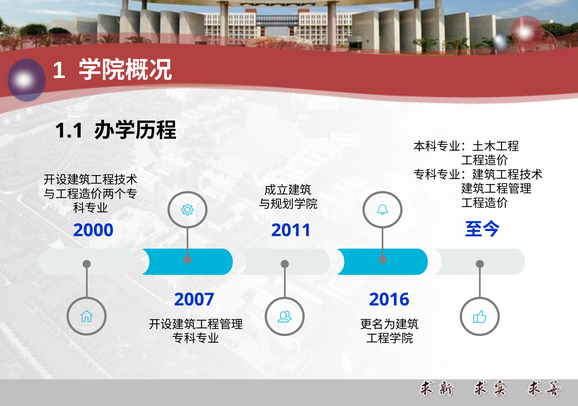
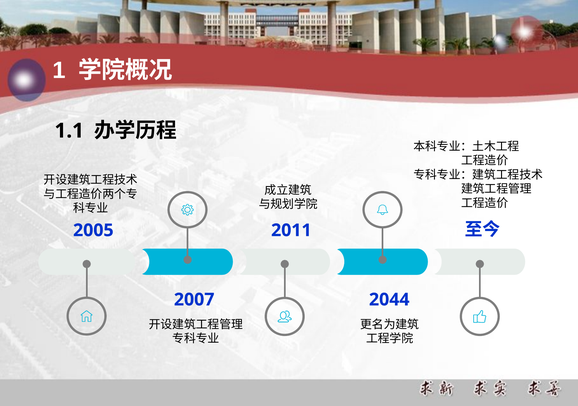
2000: 2000 -> 2005 (93, 230)
2016: 2016 -> 2044 (389, 300)
